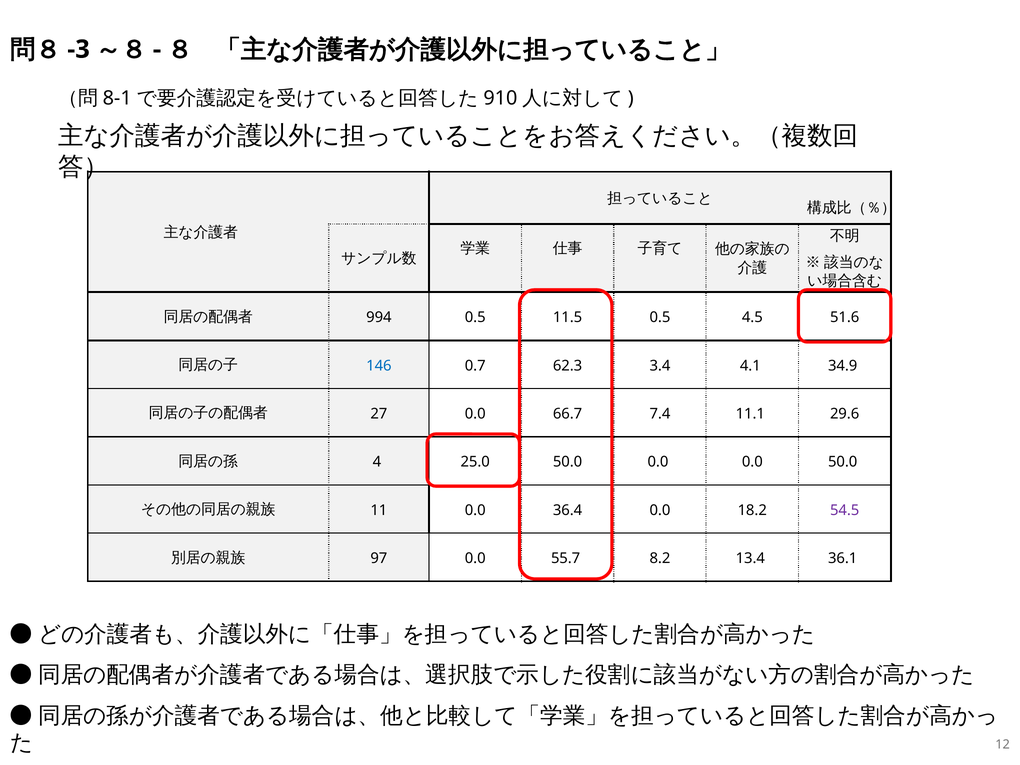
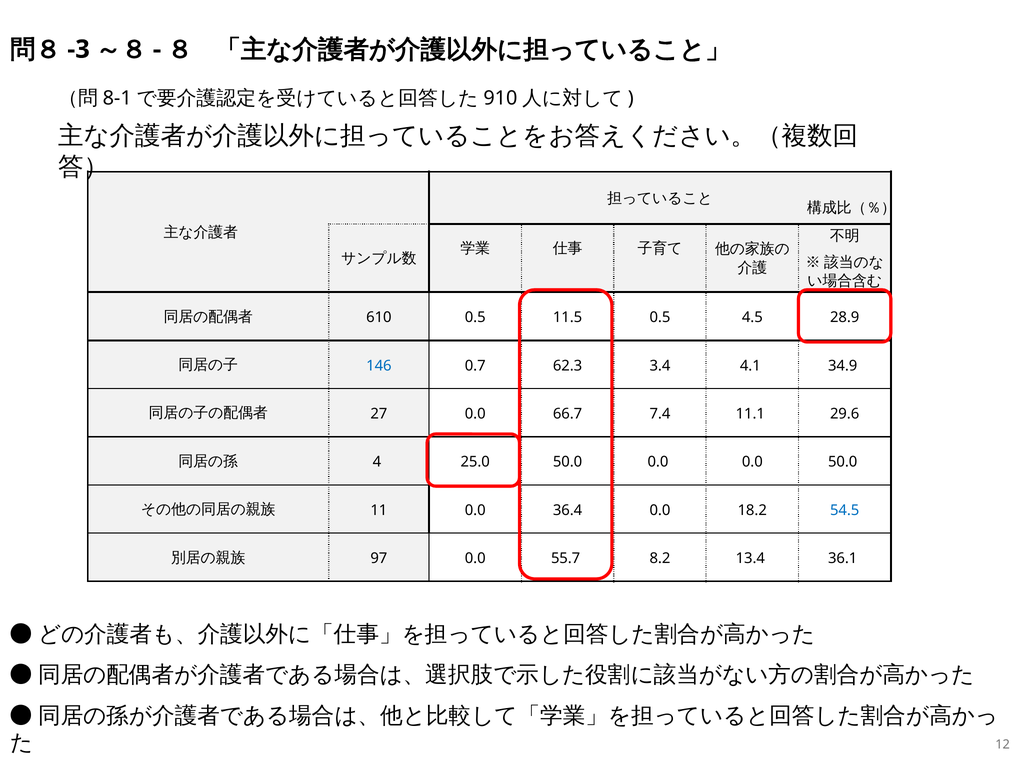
994: 994 -> 610 (379, 318)
51.6: 51.6 -> 28.9 (845, 318)
54.5 colour: purple -> blue (845, 510)
